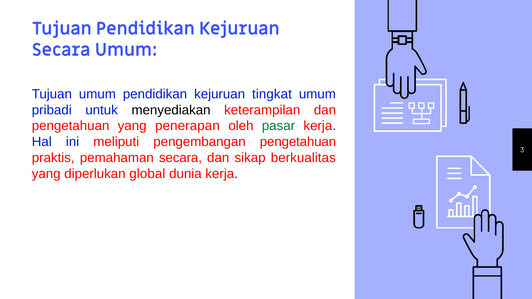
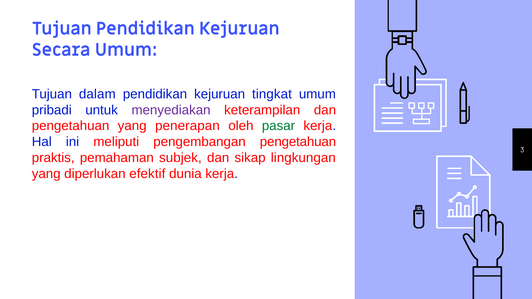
Tujuan umum: umum -> dalam (97, 94)
menyediakan colour: black -> purple (171, 110)
pemahaman secara: secara -> subjek (180, 158)
berkualitas: berkualitas -> lingkungan (303, 158)
global: global -> efektif (147, 174)
